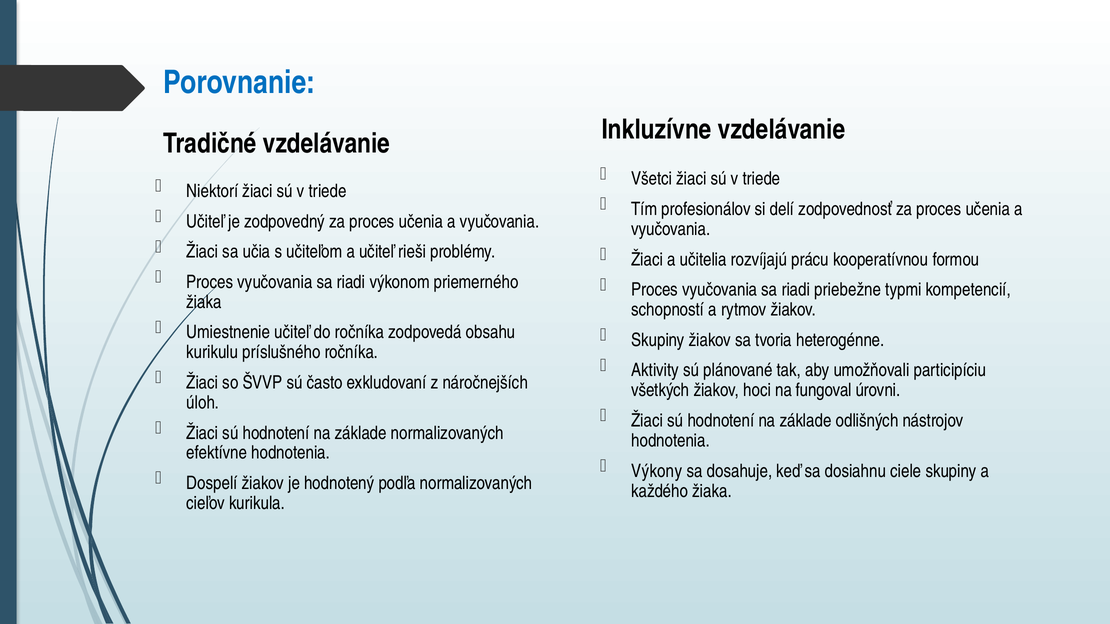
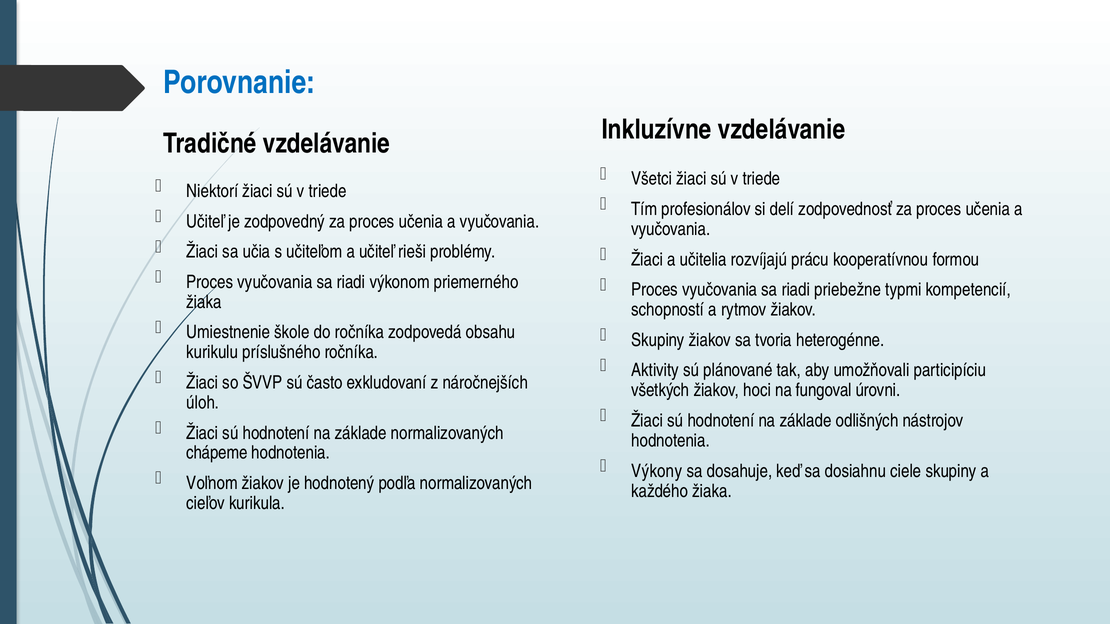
Umiestnenie učiteľ: učiteľ -> škole (292, 333)
efektívne: efektívne -> chápeme (217, 453)
Dospelí: Dospelí -> Voľnom (212, 483)
